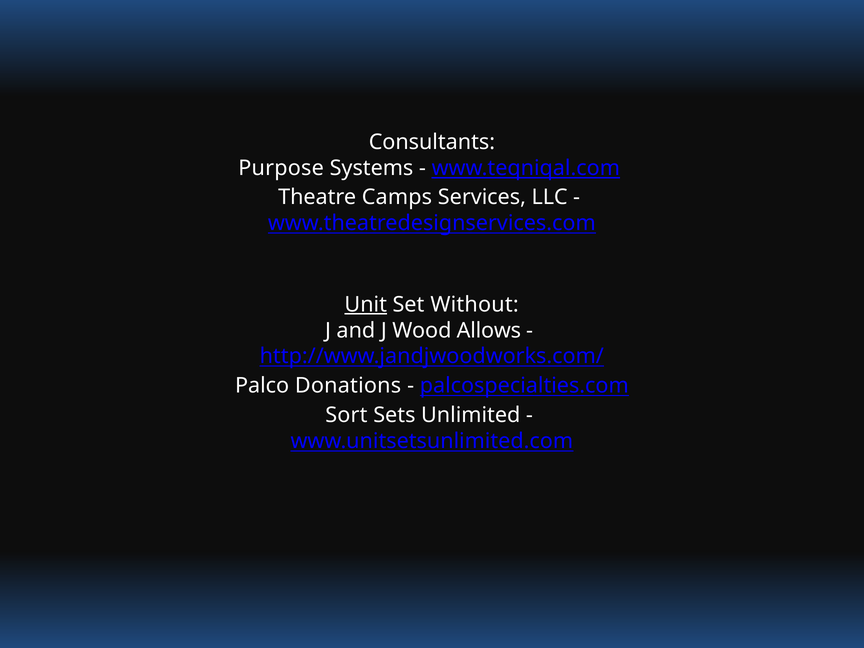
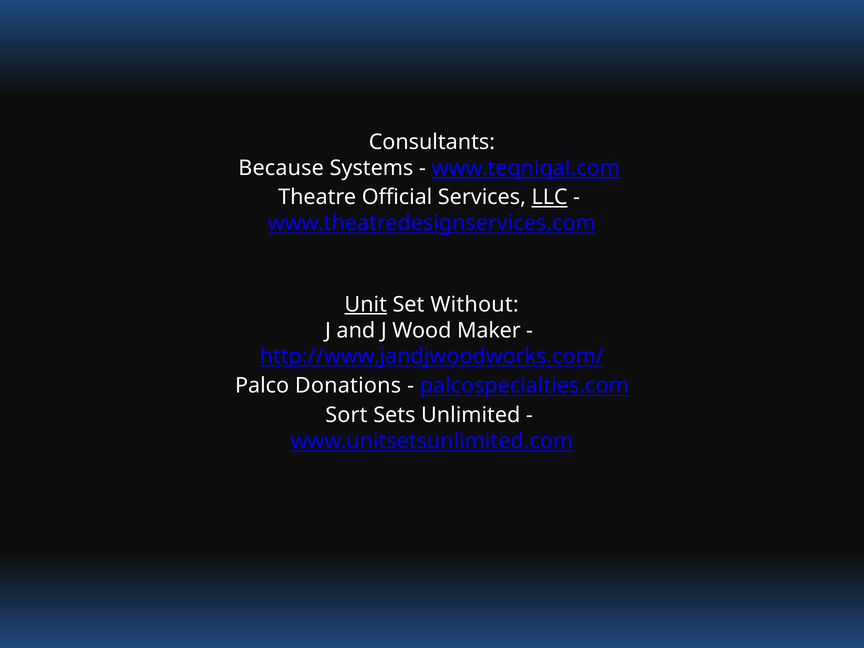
Purpose: Purpose -> Because (281, 168)
Camps: Camps -> Official (397, 197)
LLC underline: none -> present (550, 197)
Allows: Allows -> Maker (489, 330)
